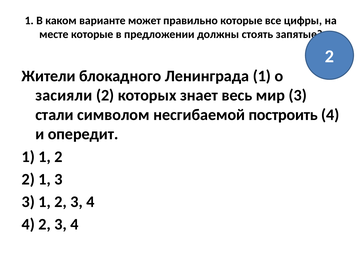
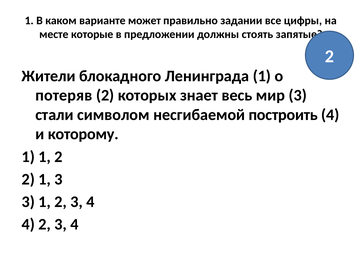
правильно которые: которые -> задании (241, 20)
засияли: засияли -> потеряв (64, 95)
опередит: опередит -> которому (83, 134)
